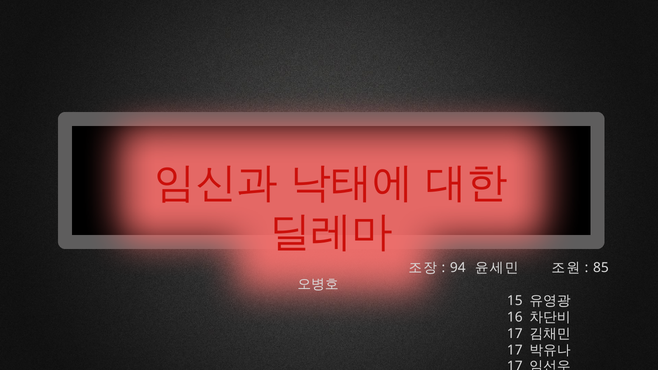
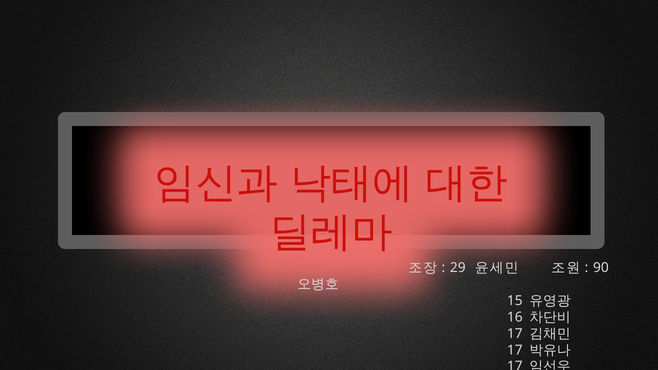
94: 94 -> 29 (458, 268)
85: 85 -> 90 (601, 268)
